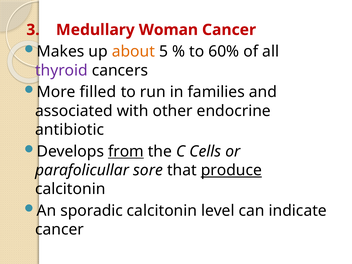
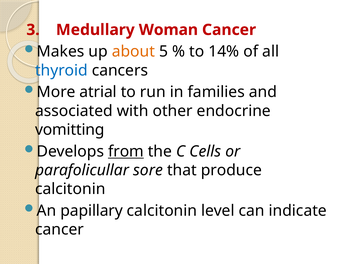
60%: 60% -> 14% (224, 52)
thyroid colour: purple -> blue (61, 70)
filled: filled -> atrial (98, 92)
antibiotic: antibiotic -> vomitting (70, 130)
produce underline: present -> none (231, 170)
sporadic: sporadic -> papillary (92, 211)
